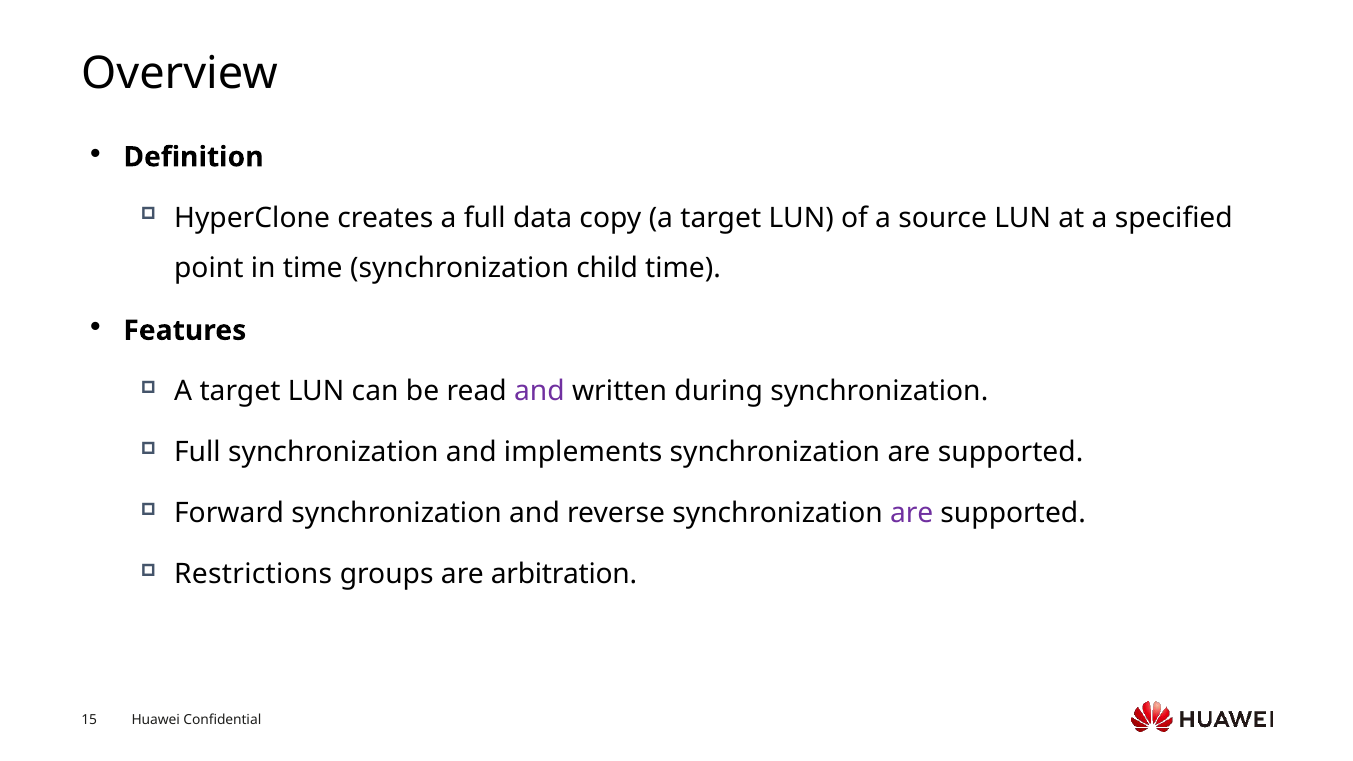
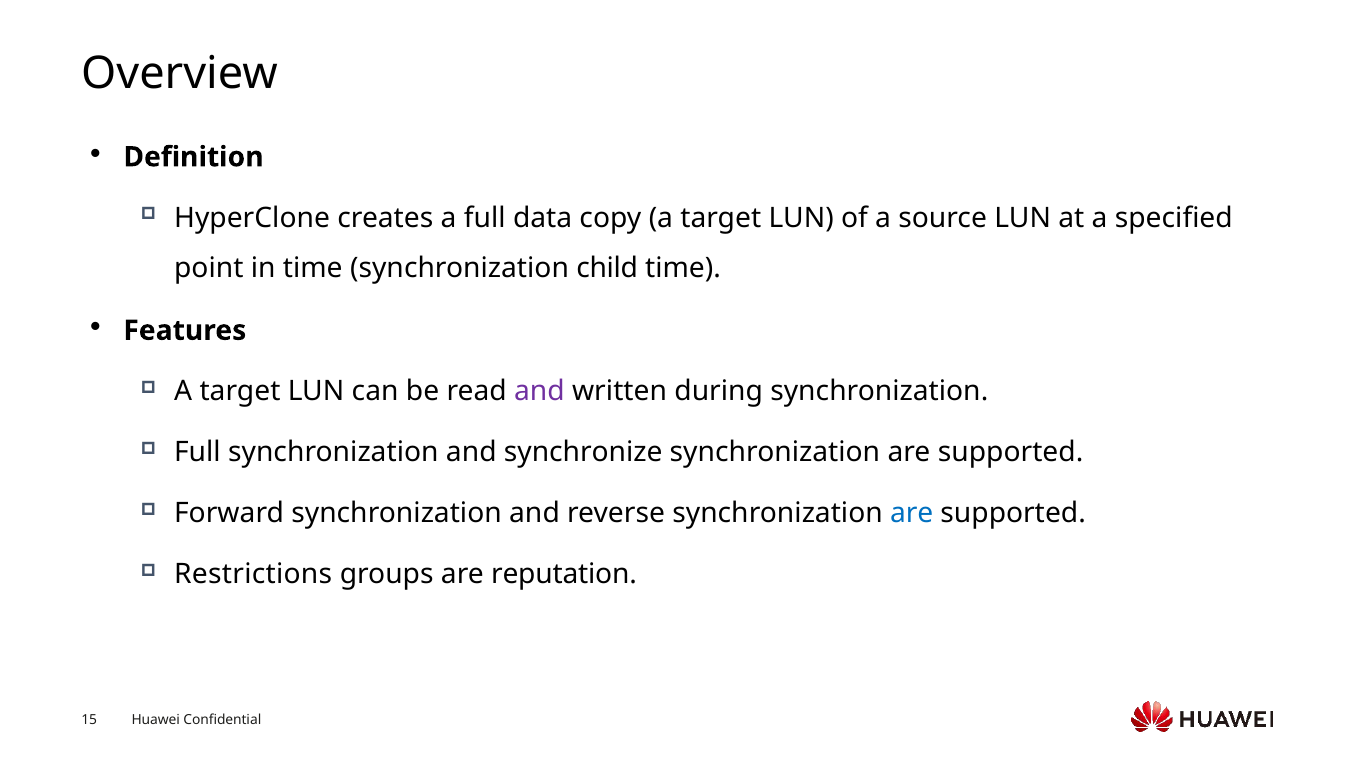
implements: implements -> synchronize (583, 452)
are colour: purple -> blue (912, 513)
arbitration: arbitration -> reputation (564, 574)
